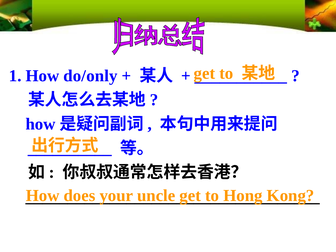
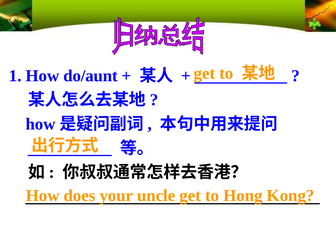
do/only: do/only -> do/aunt (91, 76)
